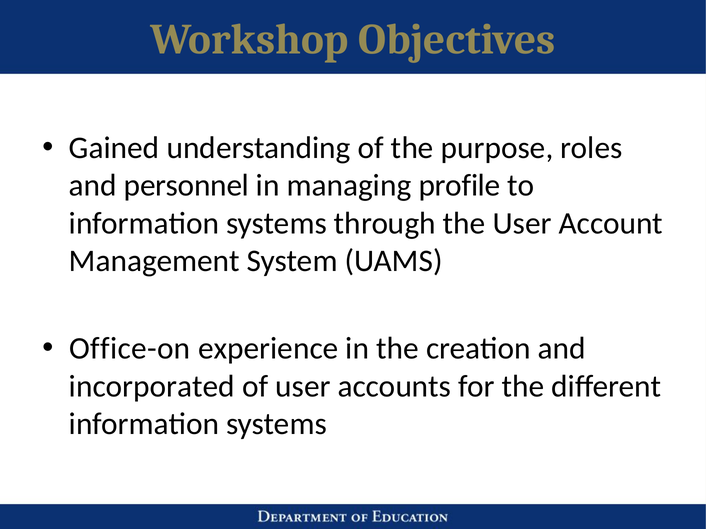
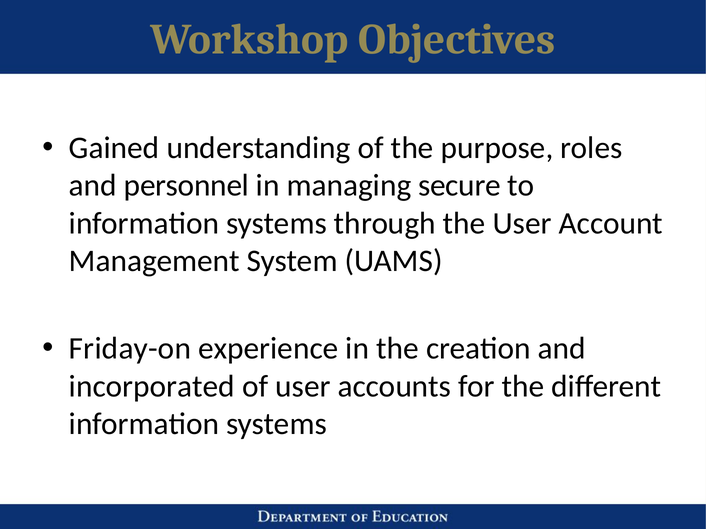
profile: profile -> secure (460, 186)
Office-on: Office-on -> Friday-on (130, 349)
